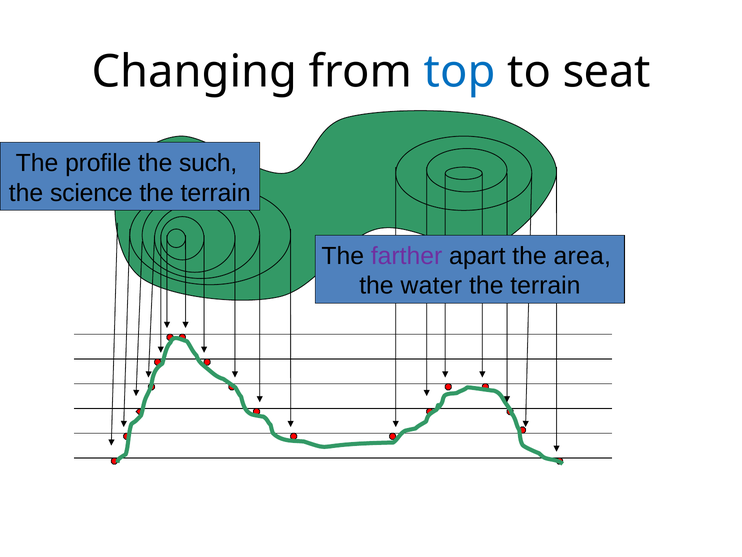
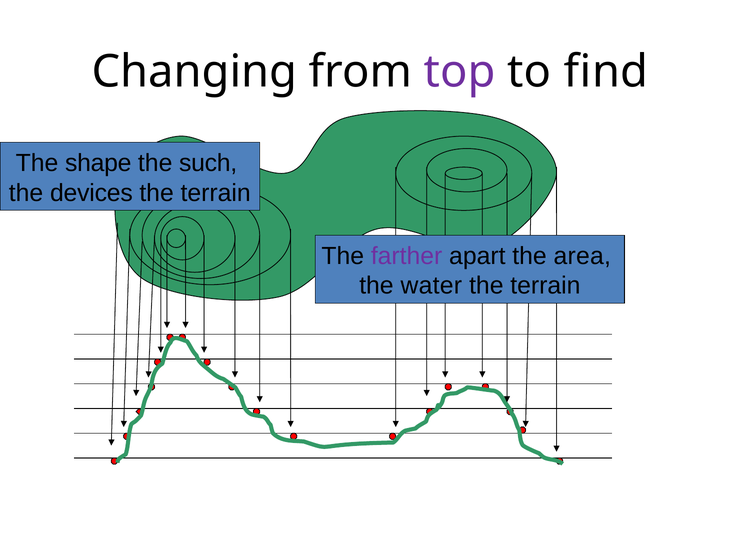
top colour: blue -> purple (460, 72)
seat: seat -> find (606, 72)
profile: profile -> shape (98, 163)
science: science -> devices (91, 193)
